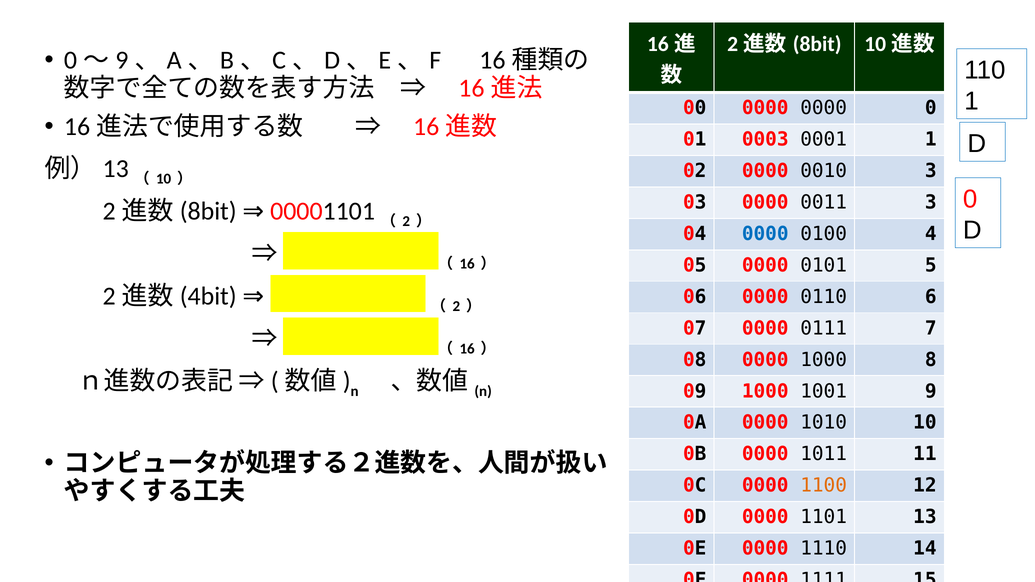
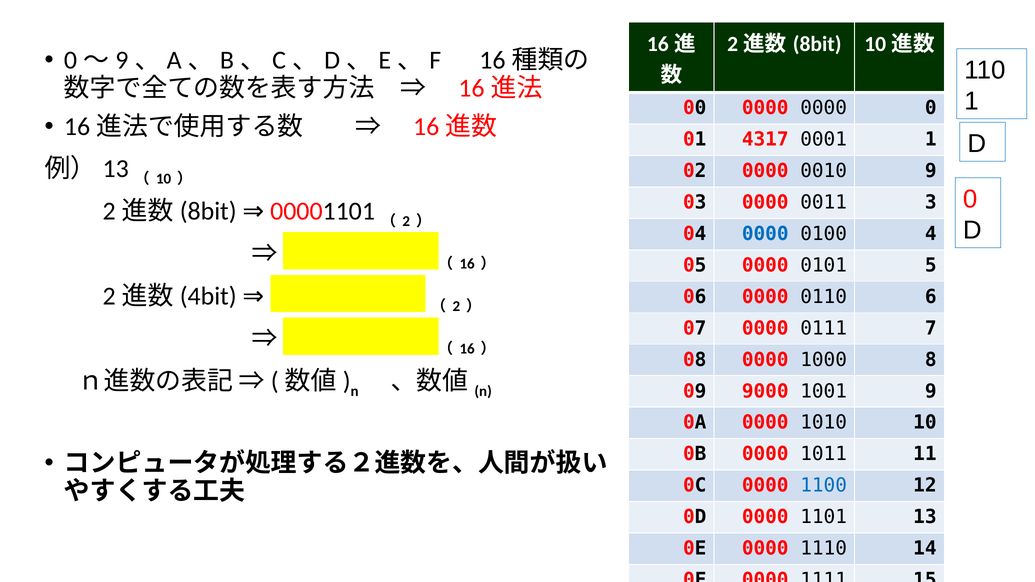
0003: 0003 -> 4317 (765, 139)
0010 3: 3 -> 9 (931, 171)
09 1000: 1000 -> 9000 (765, 391)
1100 colour: orange -> blue (824, 486)
